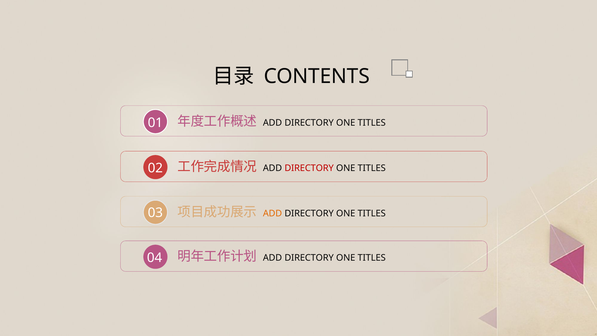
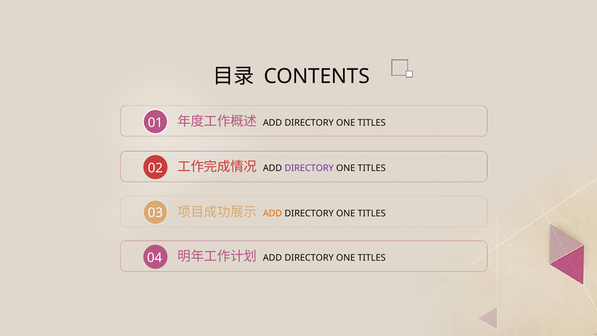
DIRECTORY colour: red -> purple (309, 168)
